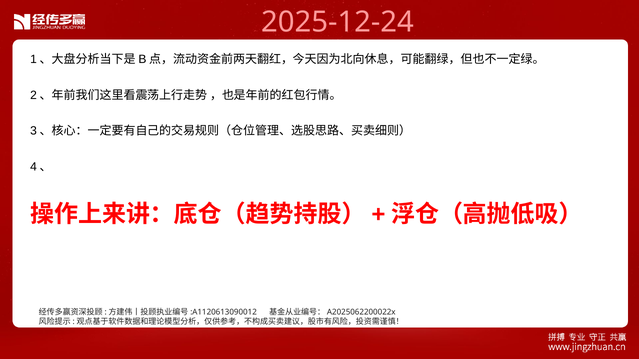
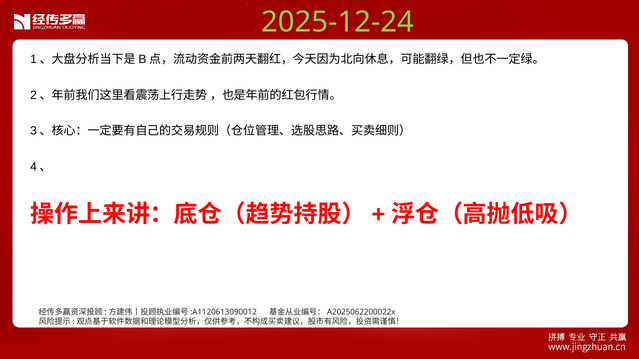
2025-12-24 colour: pink -> light green (337, 22)
